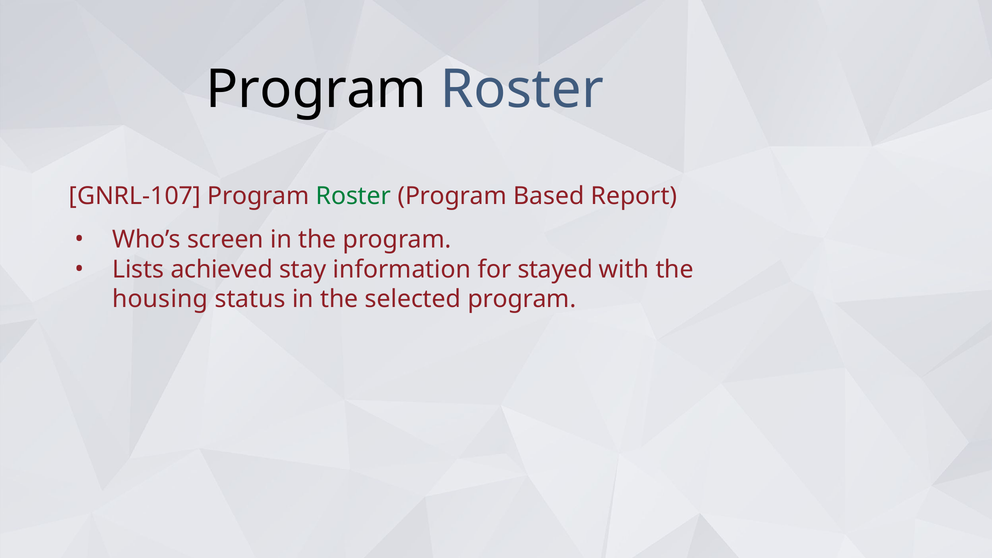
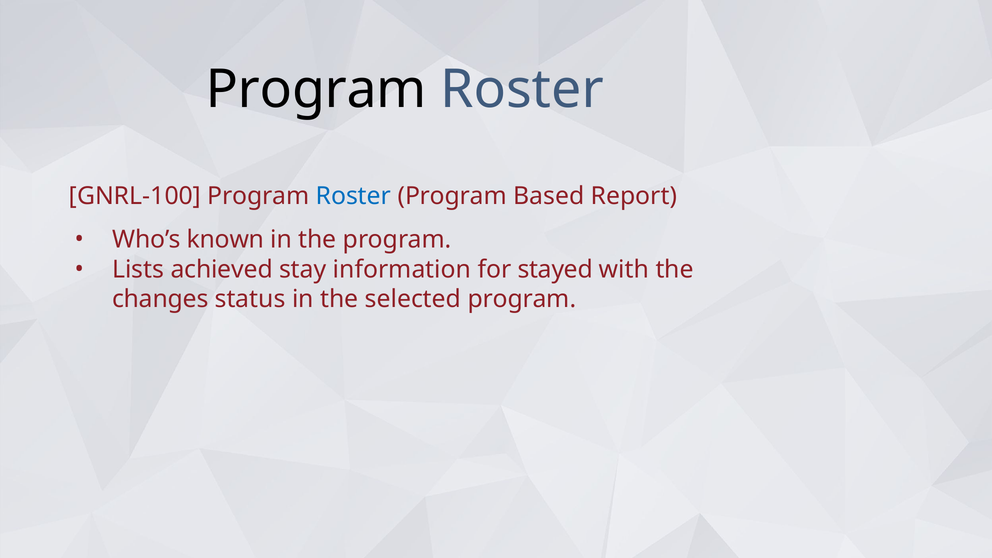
GNRL-107: GNRL-107 -> GNRL-100 (135, 196)
Roster colour: green -> blue (353, 196)
screen: screen -> known (226, 240)
housing: housing -> changes (160, 299)
